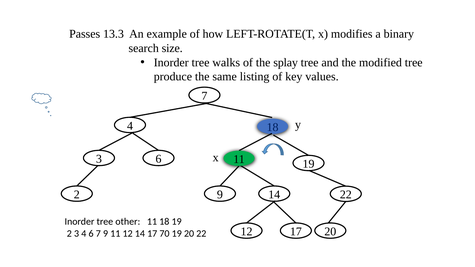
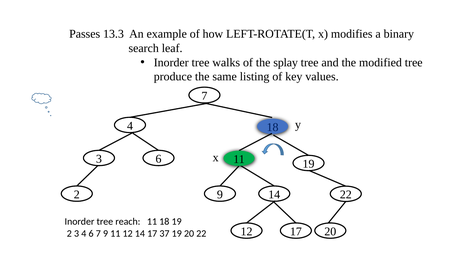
size: size -> leaf (172, 48)
other: other -> reach (128, 222)
70: 70 -> 37 (164, 234)
